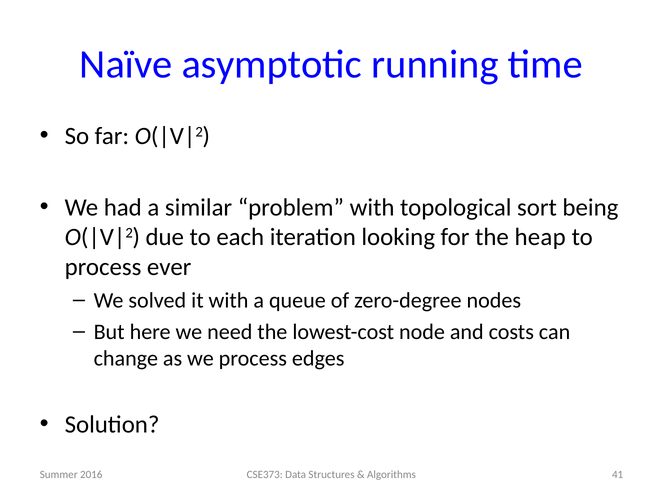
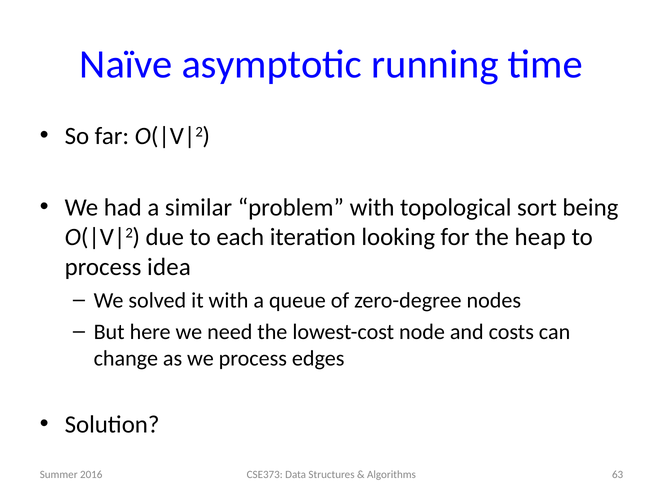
ever: ever -> idea (169, 267)
41: 41 -> 63 (618, 475)
